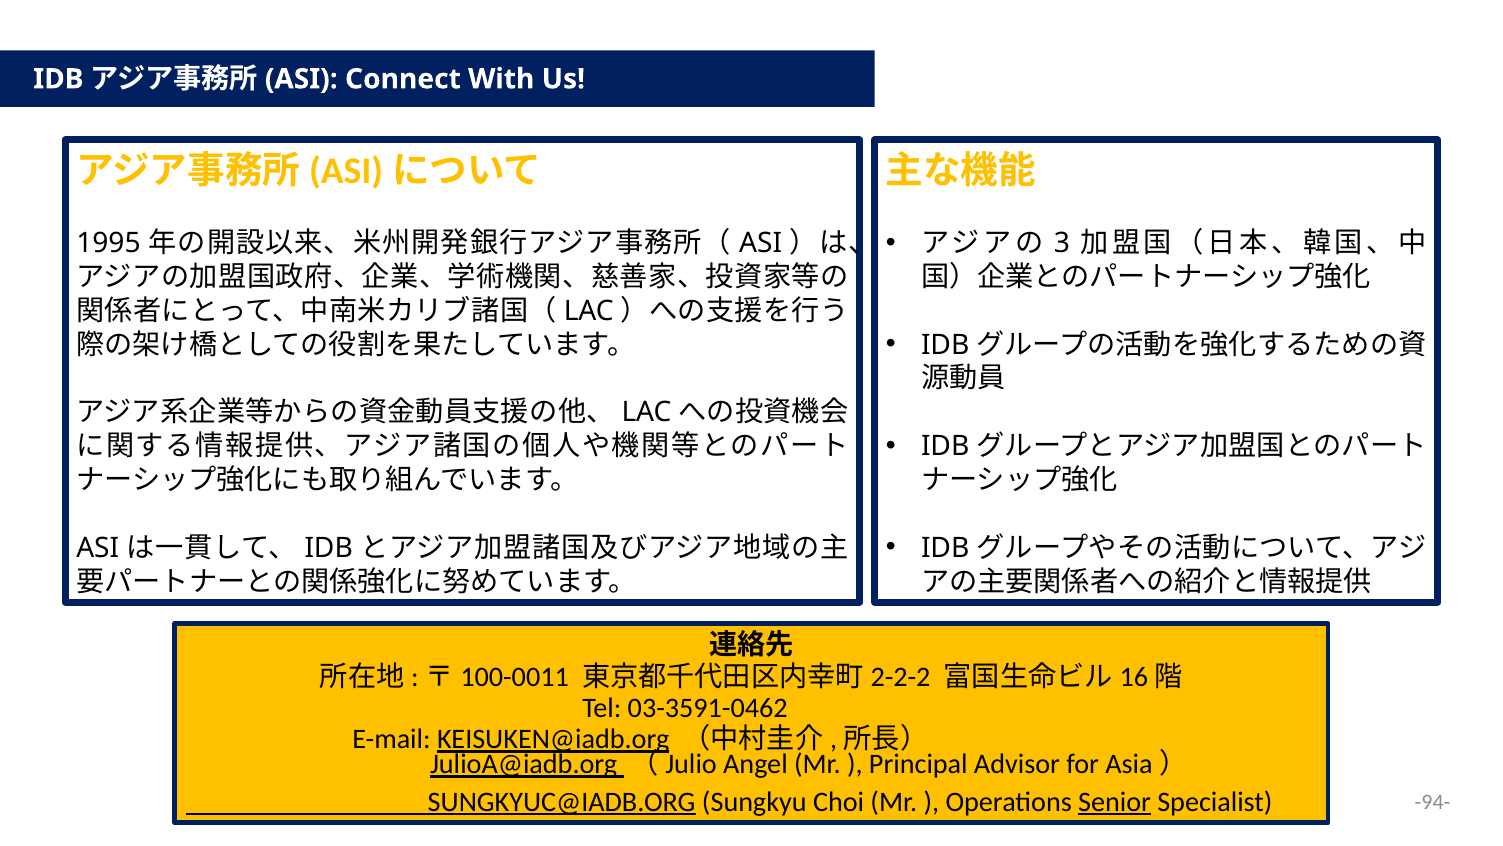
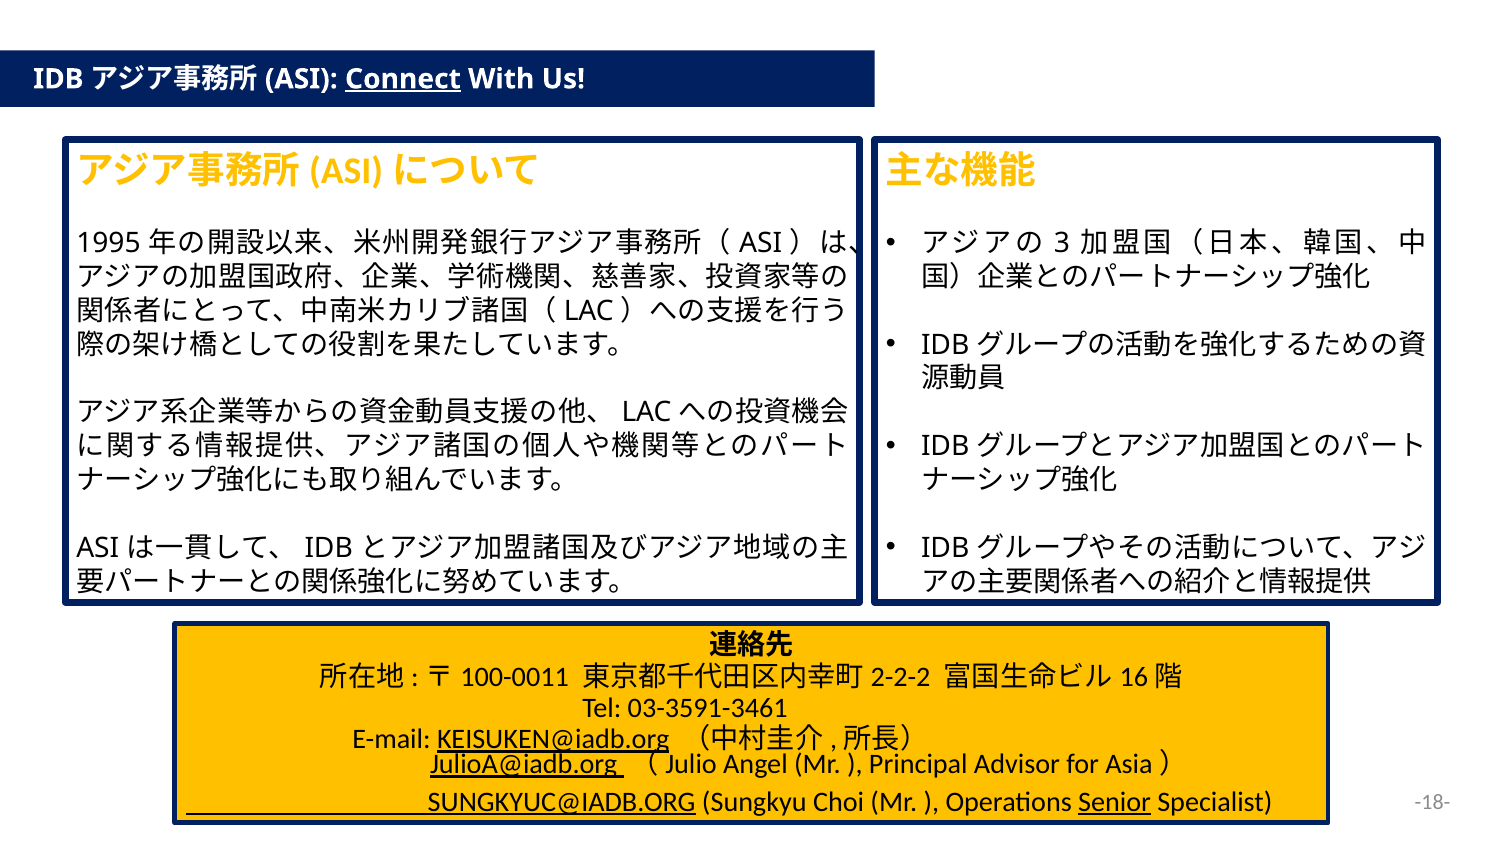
Connect underline: none -> present (403, 79)
03-3591-0462: 03-3591-0462 -> 03-3591-3461 (708, 708)
-94-: -94- -> -18- (1433, 802)
